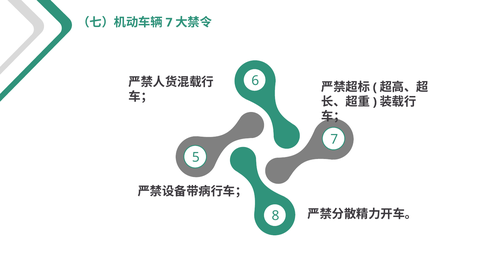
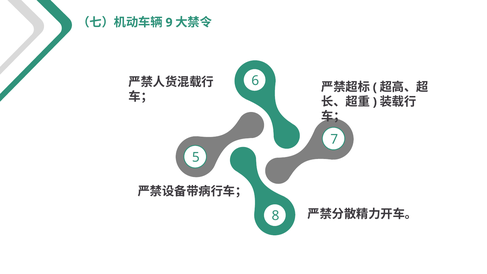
7: 7 -> 9 (169, 23)
